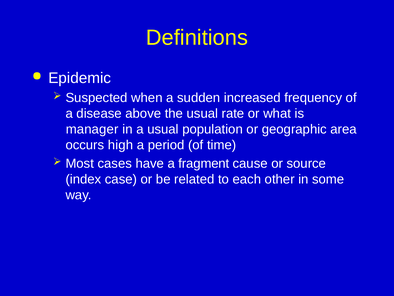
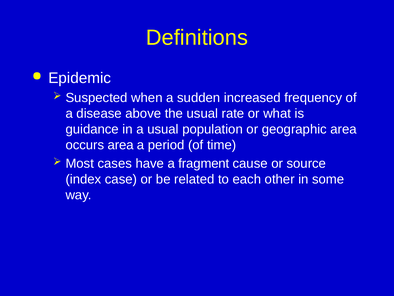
manager: manager -> guidance (92, 129)
occurs high: high -> area (121, 145)
